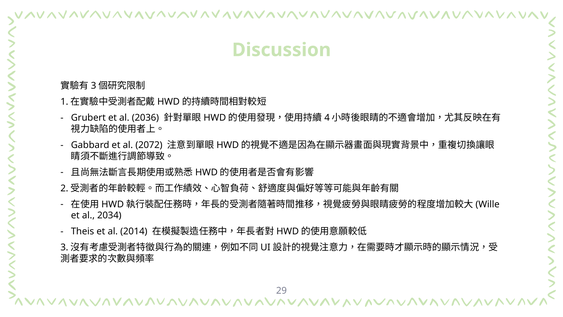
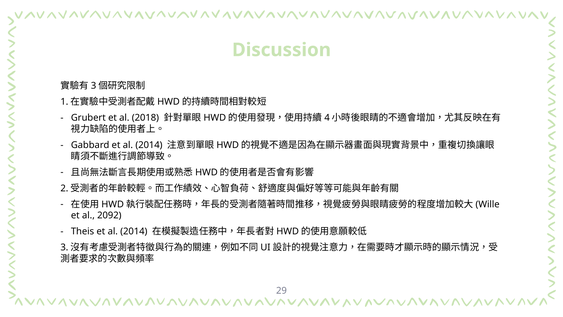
2036: 2036 -> 2018 (145, 118)
Gabbard et al 2072: 2072 -> 2014 (149, 145)
2034: 2034 -> 2092 (109, 215)
